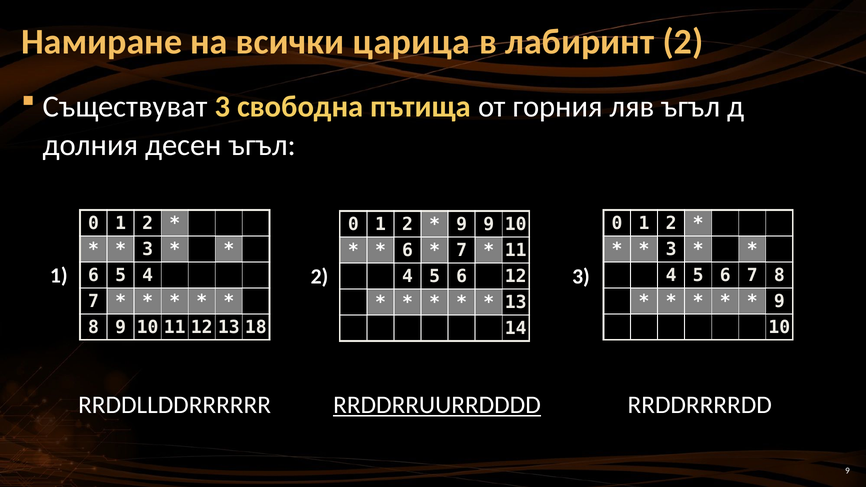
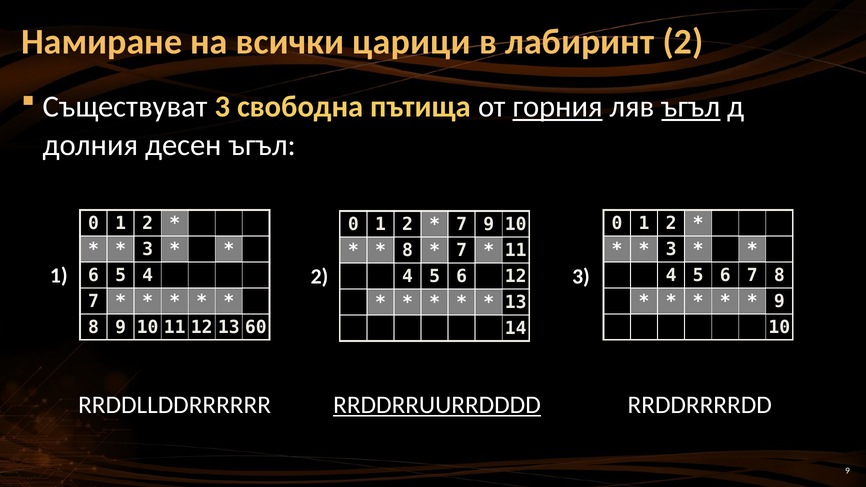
царица: царица -> царици (412, 42)
горния underline: none -> present (558, 107)
ъгъл underline: none -> present (691, 107)
9: 9 -> 7 (462, 224)
6: 6 -> 8 (408, 250)
18: 18 -> 60 (256, 327)
